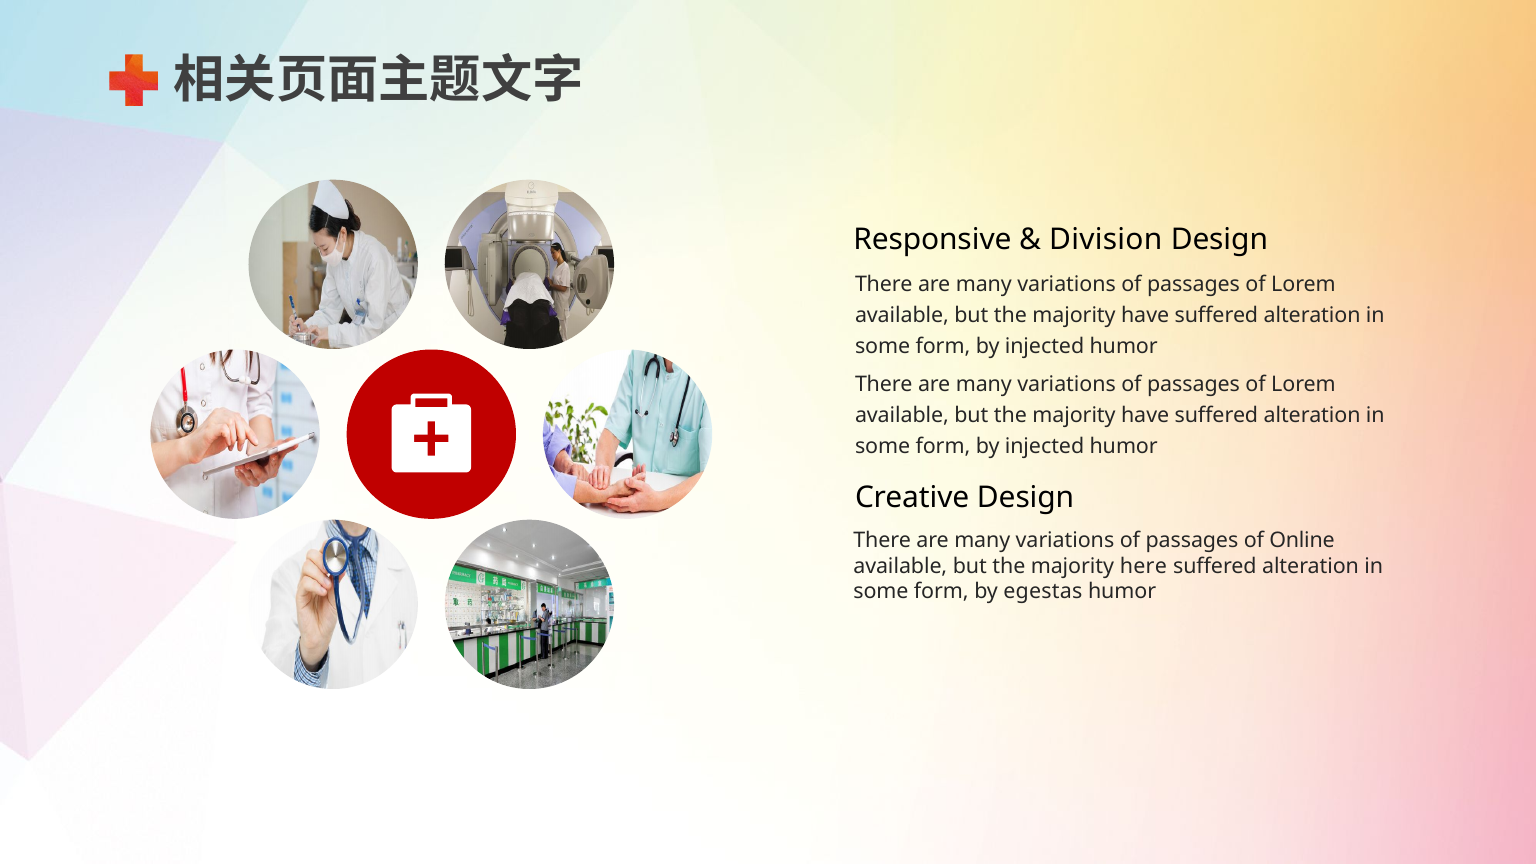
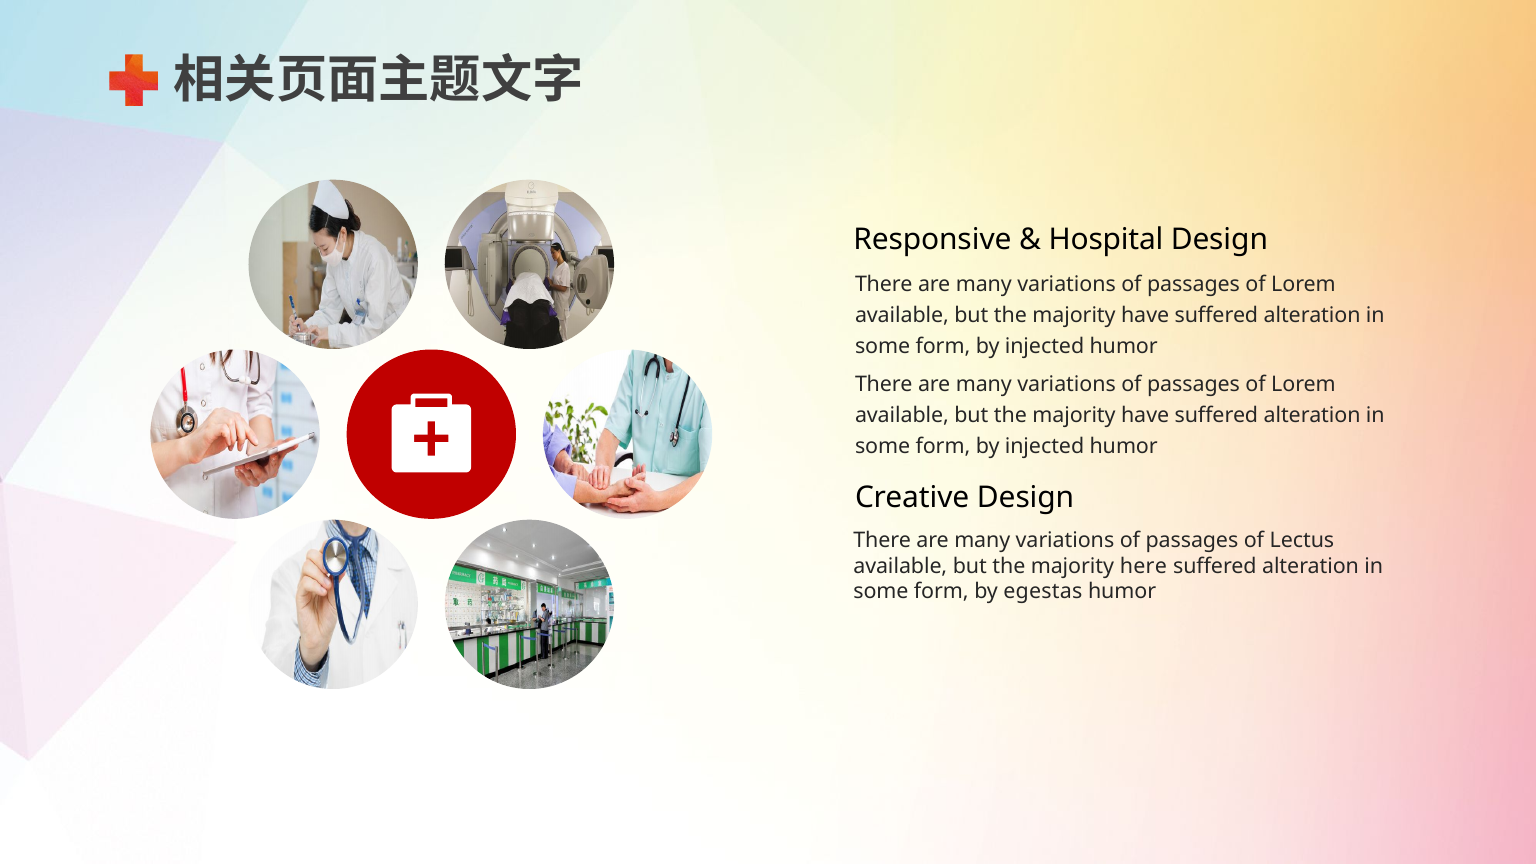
Division: Division -> Hospital (1106, 239)
Online: Online -> Lectus (1302, 541)
